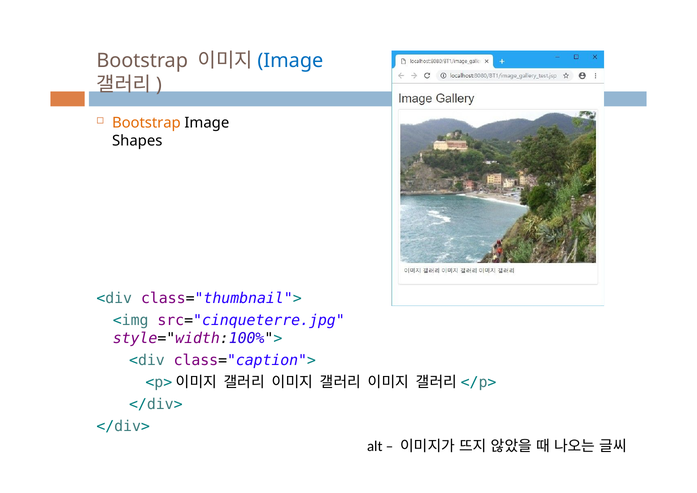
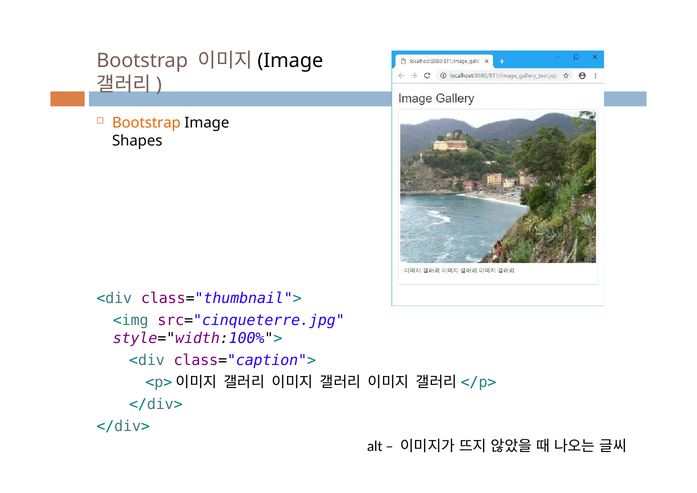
Image colour: blue -> black (290, 61)
